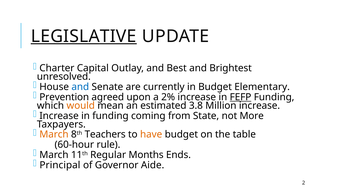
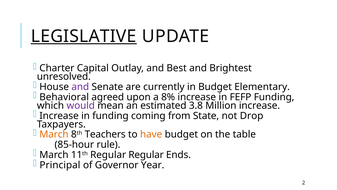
and colour: blue -> purple (80, 87)
Prevention: Prevention -> Behavioral (64, 97)
2%: 2% -> 8% (168, 97)
FEFP underline: present -> none (240, 97)
would colour: orange -> purple (81, 105)
More: More -> Drop (252, 116)
60-hour: 60-hour -> 85-hour (74, 144)
Regular Months: Months -> Regular (146, 155)
Aide: Aide -> Year (153, 165)
